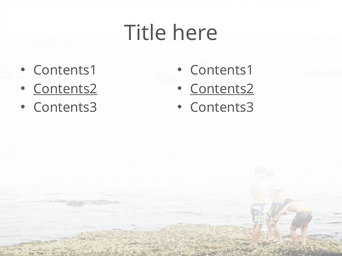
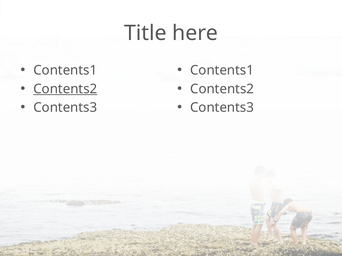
Contents2 underline: present -> none (222, 89)
